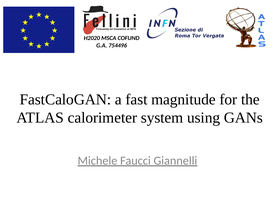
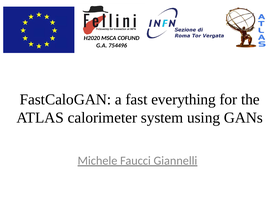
magnitude: magnitude -> everything (184, 100)
